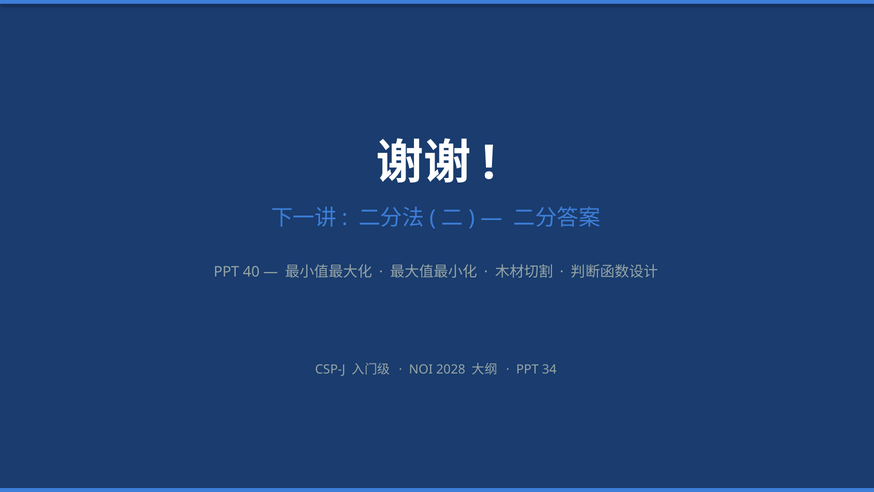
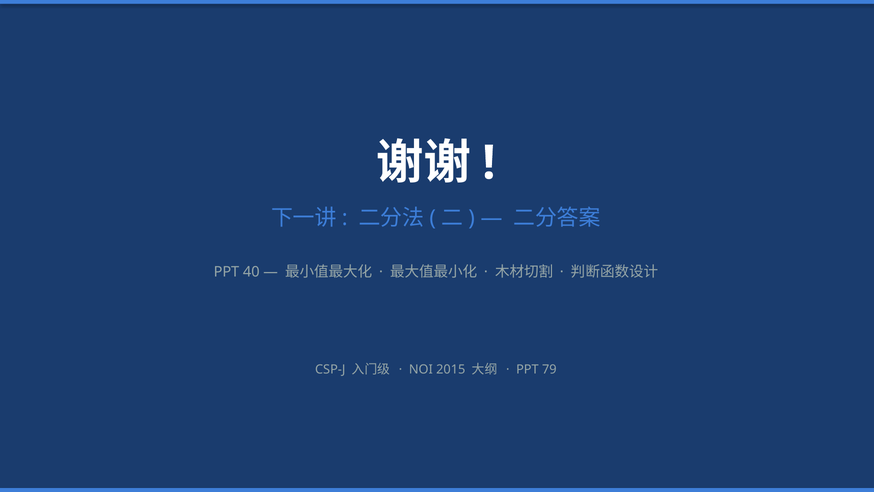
2028: 2028 -> 2015 (451, 369)
34: 34 -> 79 (549, 369)
